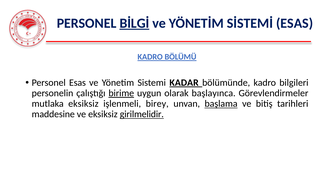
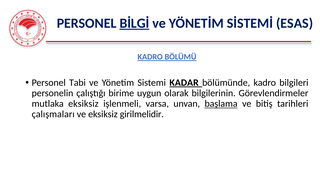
Personel Esas: Esas -> Tabi (77, 83)
birime underline: present -> none (121, 93)
başlayınca: başlayınca -> bilgilerinin (214, 93)
birey: birey -> varsa (157, 104)
maddesine: maddesine -> çalışmaları (53, 114)
girilmelidir underline: present -> none (142, 114)
